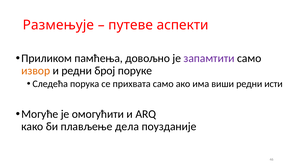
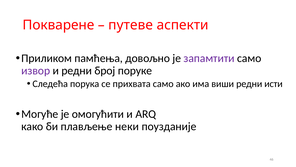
Размењује: Размењује -> Покварене (58, 25)
извор colour: orange -> purple (36, 70)
дела: дела -> неки (127, 126)
